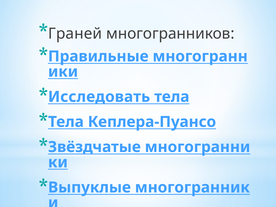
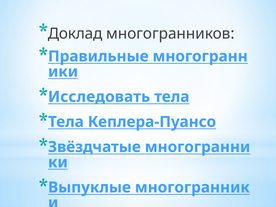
Граней: Граней -> Доклад (75, 34)
